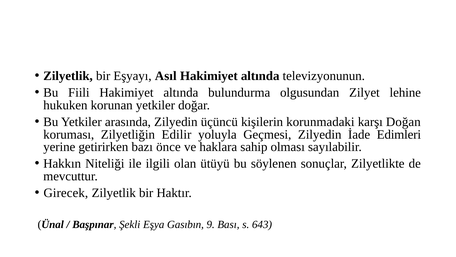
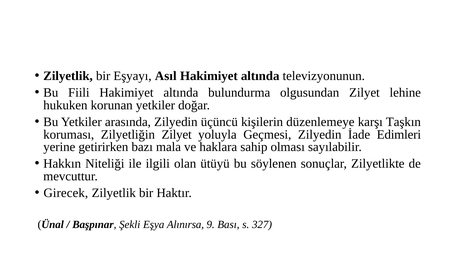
korunmadaki: korunmadaki -> düzenlemeye (320, 122)
Doğan: Doğan -> Taşkın (403, 122)
Zilyetliğin Edilir: Edilir -> Zilyet (177, 134)
önce: önce -> mala (169, 147)
Gasıbın: Gasıbın -> Alınırsa (185, 224)
643: 643 -> 327 (262, 224)
